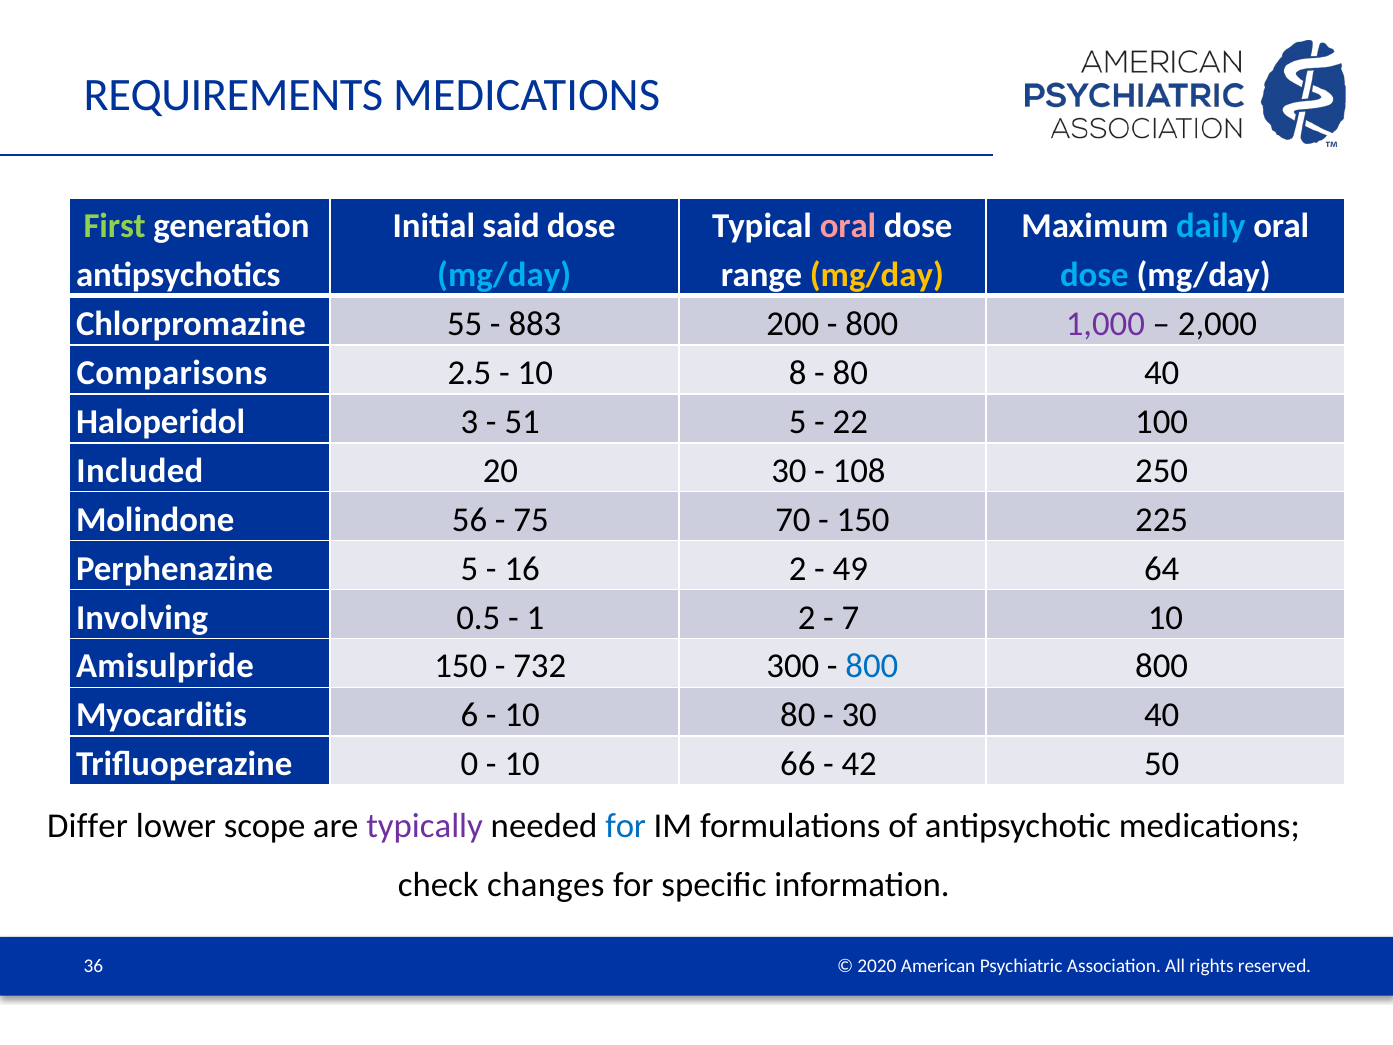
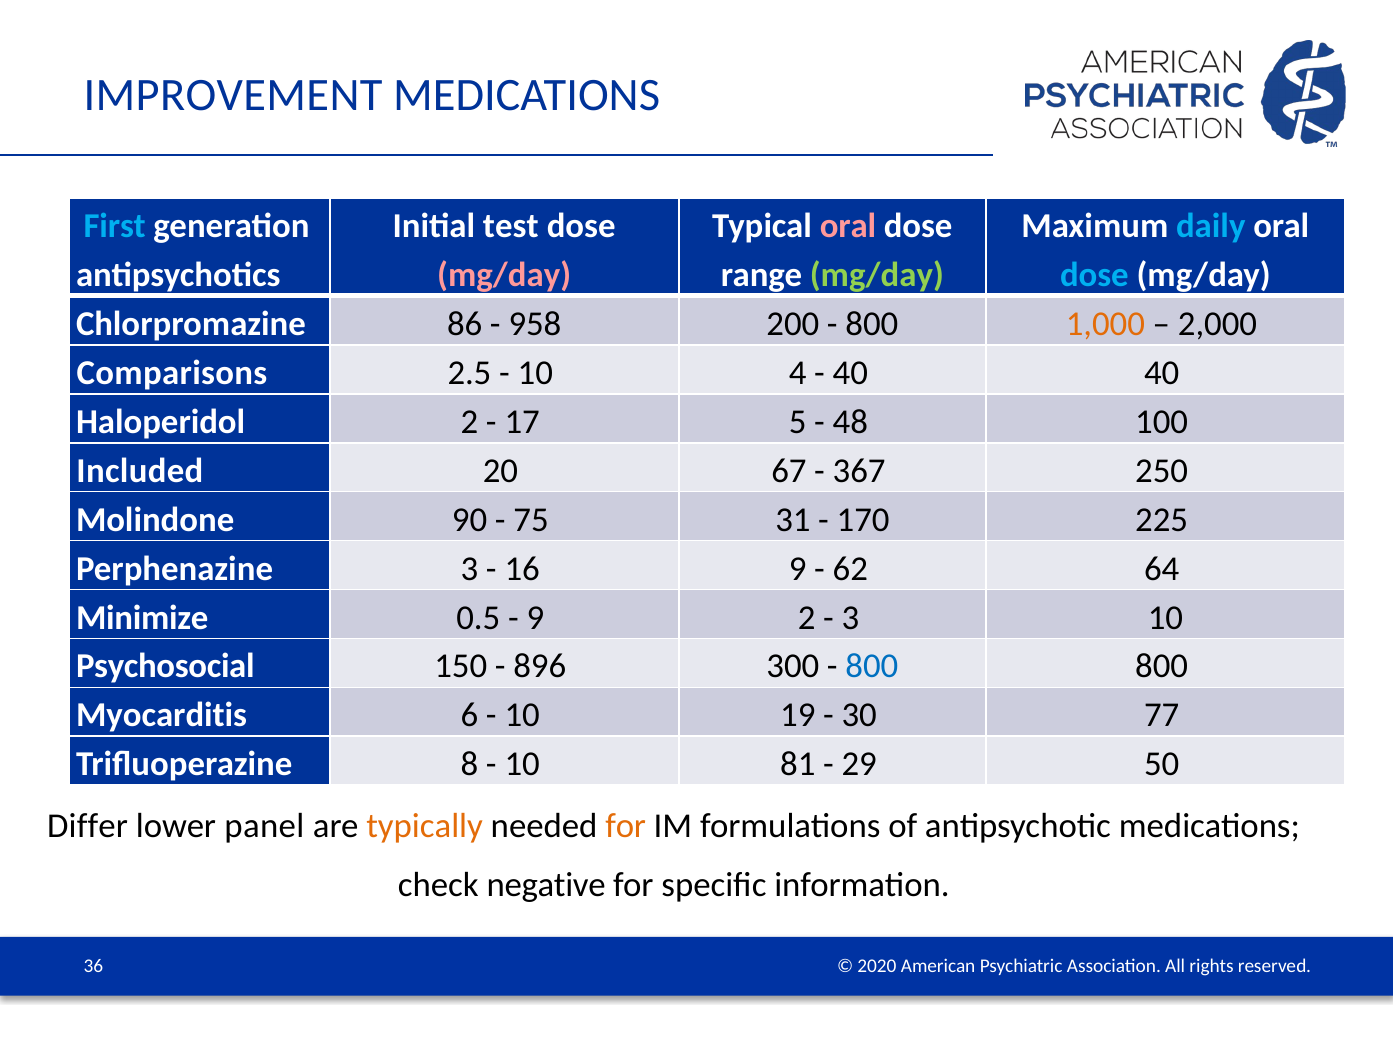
REQUIREMENTS: REQUIREMENTS -> IMPROVEMENT (233, 95)
First colour: light green -> light blue (115, 226)
said: said -> test (511, 226)
mg/day colour: light blue -> pink (504, 275)
mg/day colour: yellow -> light green (877, 275)
55: 55 -> 86 (465, 324)
883: 883 -> 958 (535, 324)
1,000 colour: purple -> orange (1105, 324)
8: 8 -> 4 (798, 373)
80: 80 -> 40 (850, 373)
Haloperidol 3: 3 -> 2 (470, 422)
51: 51 -> 17 (522, 422)
22: 22 -> 48 (850, 422)
20 30: 30 -> 67 (789, 471)
108: 108 -> 367 (859, 471)
56: 56 -> 90 (470, 520)
70: 70 -> 31 (793, 520)
150: 150 -> 170 (863, 520)
Perphenazine 5: 5 -> 3 (470, 568)
16 2: 2 -> 9 (798, 568)
49: 49 -> 62 (850, 568)
Involving: Involving -> Minimize (142, 617)
1: 1 -> 9 (535, 617)
7: 7 -> 3 (850, 617)
Amisulpride: Amisulpride -> Psychosocial (165, 666)
732: 732 -> 896 (540, 666)
10 80: 80 -> 19 (798, 715)
30 40: 40 -> 77 (1162, 715)
0: 0 -> 8 (470, 764)
66: 66 -> 81 (798, 764)
42: 42 -> 29 (859, 764)
scope: scope -> panel (264, 826)
typically colour: purple -> orange (425, 826)
for colour: blue -> orange (626, 826)
changes: changes -> negative (546, 885)
